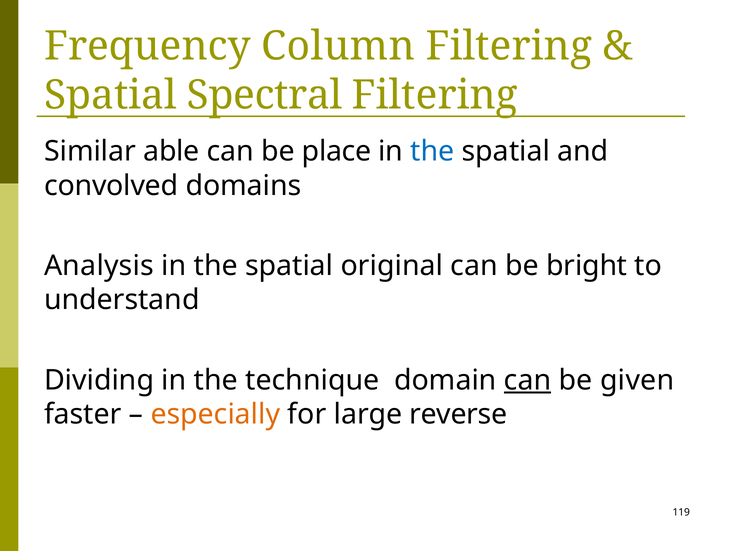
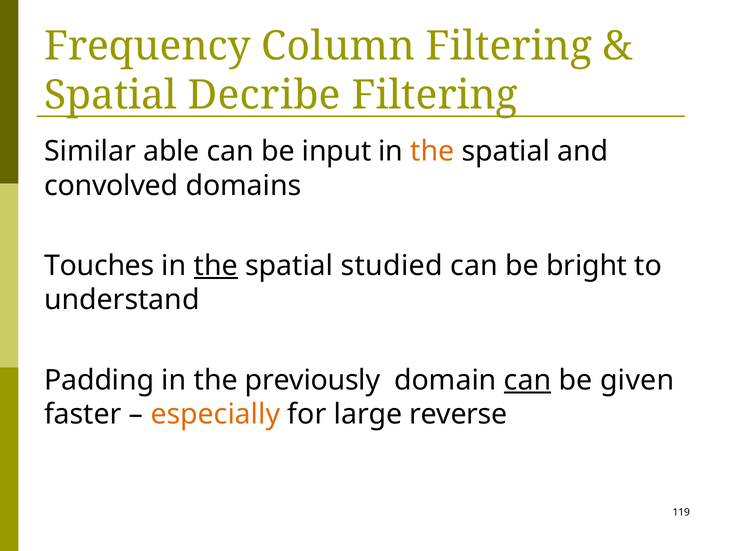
Spectral: Spectral -> Decribe (264, 95)
place: place -> input (337, 151)
the colour: blue -> orange (432, 151)
Analysis: Analysis -> Touches (99, 266)
the underline: none -> present (216, 266)
original: original -> studied (392, 266)
Dividing: Dividing -> Padding (99, 380)
technique: technique -> previously (312, 380)
